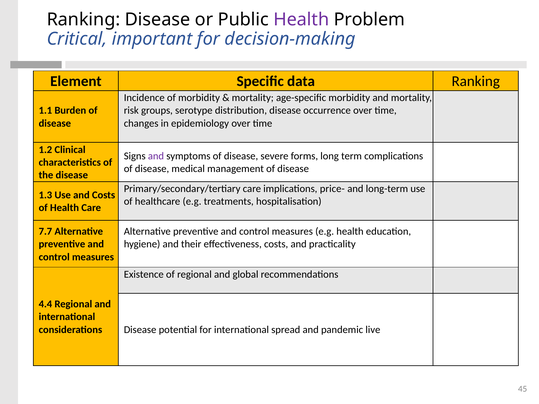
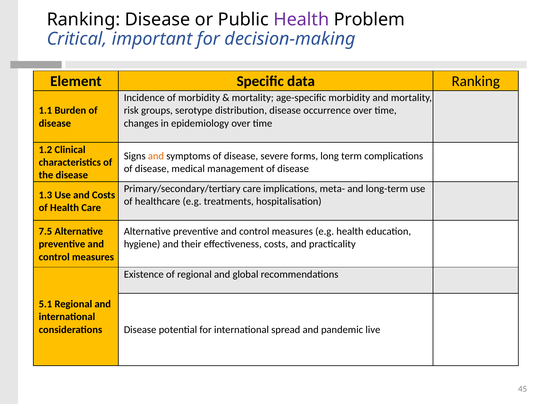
and colour: purple -> orange (156, 156)
price-: price- -> meta- (332, 189)
7.7: 7.7 -> 7.5 (45, 232)
4.4: 4.4 -> 5.1 (45, 304)
